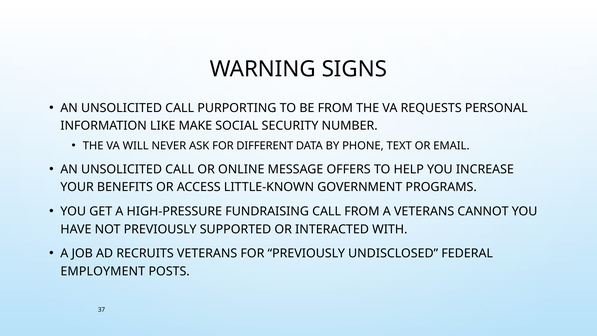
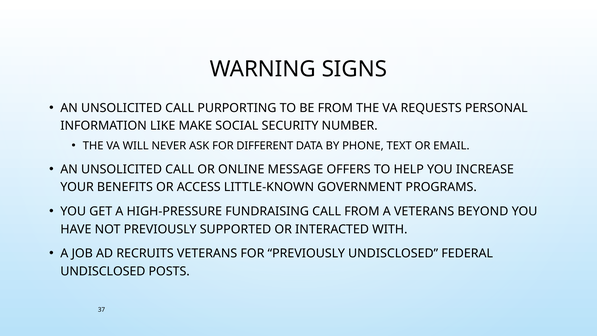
CANNOT: CANNOT -> BEYOND (483, 211)
EMPLOYMENT: EMPLOYMENT -> UNDISCLOSED (103, 271)
